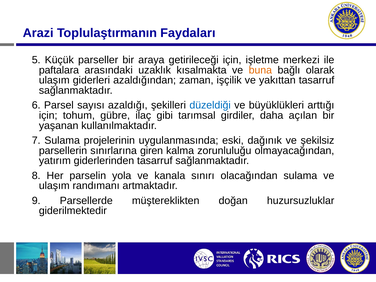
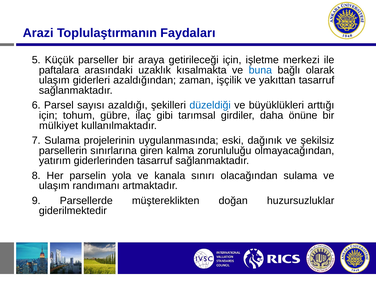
buna colour: orange -> blue (260, 70)
açılan: açılan -> önüne (303, 115)
yaşanan: yaşanan -> mülkiyet (59, 126)
